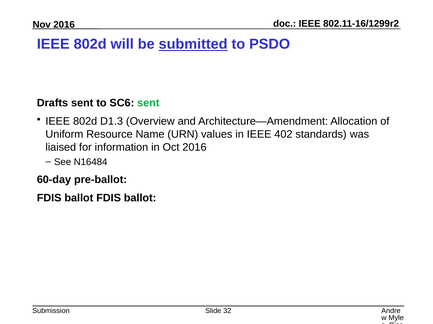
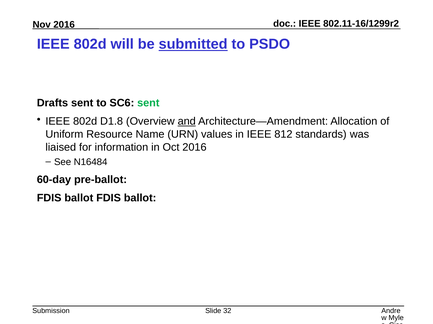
D1.3: D1.3 -> D1.8 (112, 122)
and underline: none -> present (187, 122)
402: 402 -> 812 (283, 135)
